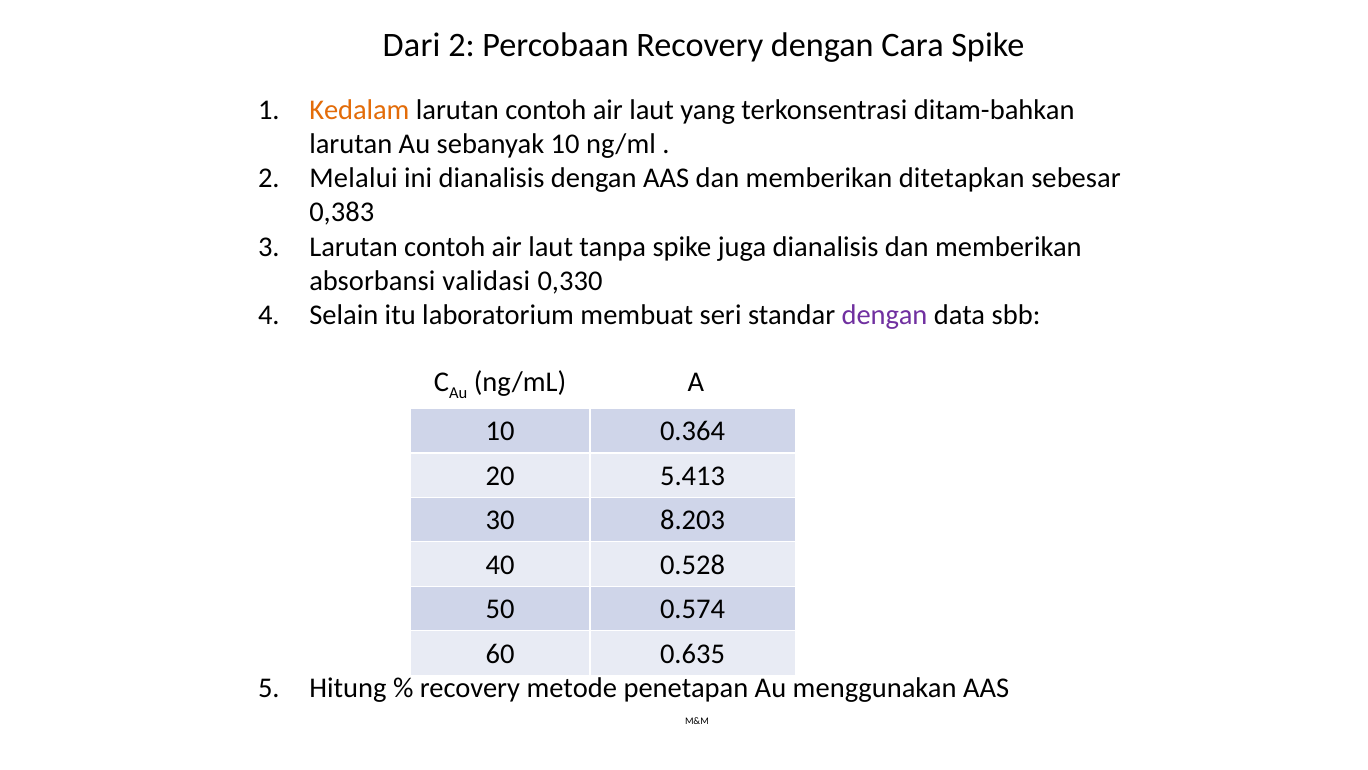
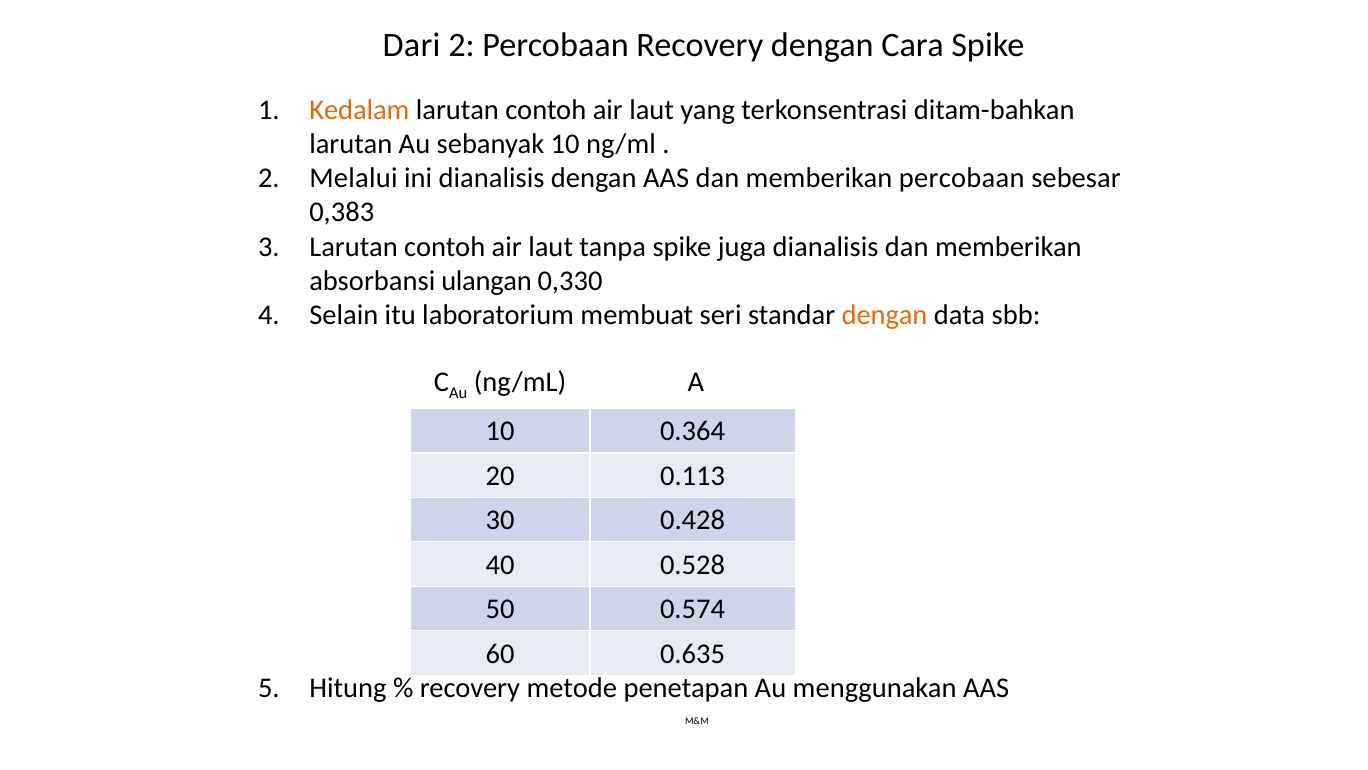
memberikan ditetapkan: ditetapkan -> percobaan (962, 178)
validasi: validasi -> ulangan (487, 281)
dengan colour: purple -> orange (885, 315)
5.413: 5.413 -> 0.113 (693, 476)
8.203: 8.203 -> 0.428 (693, 520)
